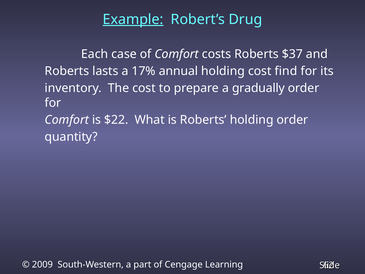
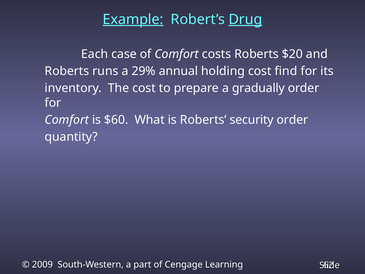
Drug underline: none -> present (245, 19)
$37: $37 -> $20 (292, 54)
lasts: lasts -> runs (105, 71)
17%: 17% -> 29% (144, 71)
$22: $22 -> $60 (116, 120)
Roberts holding: holding -> security (252, 120)
